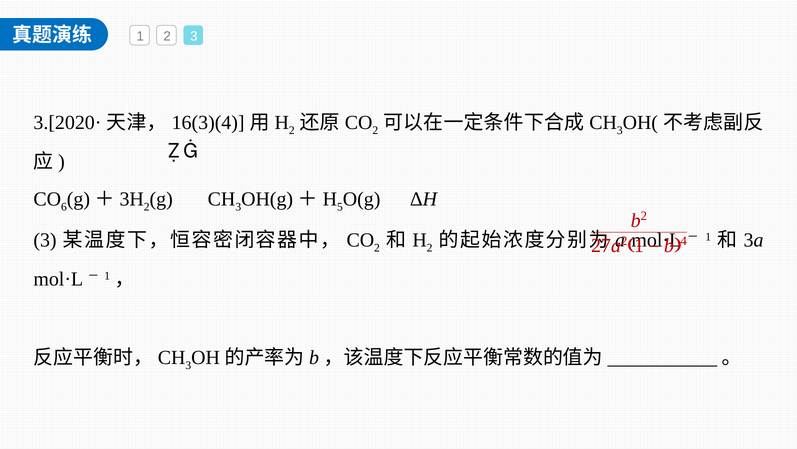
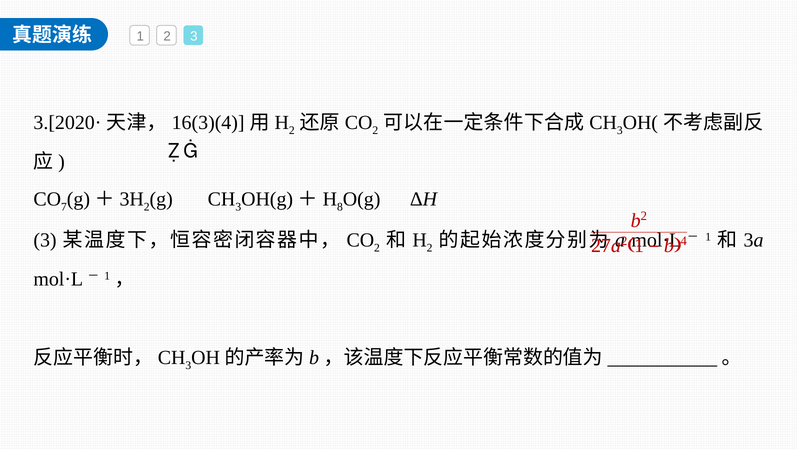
6: 6 -> 7 (64, 207)
5: 5 -> 8 (340, 207)
